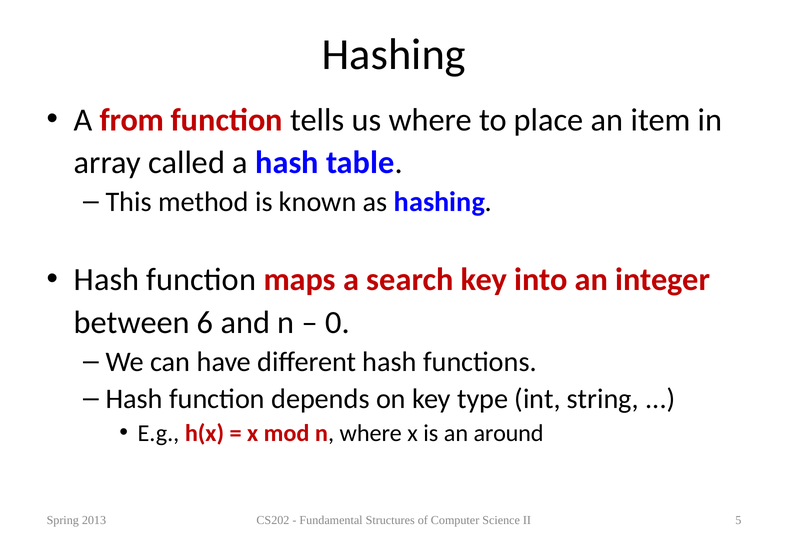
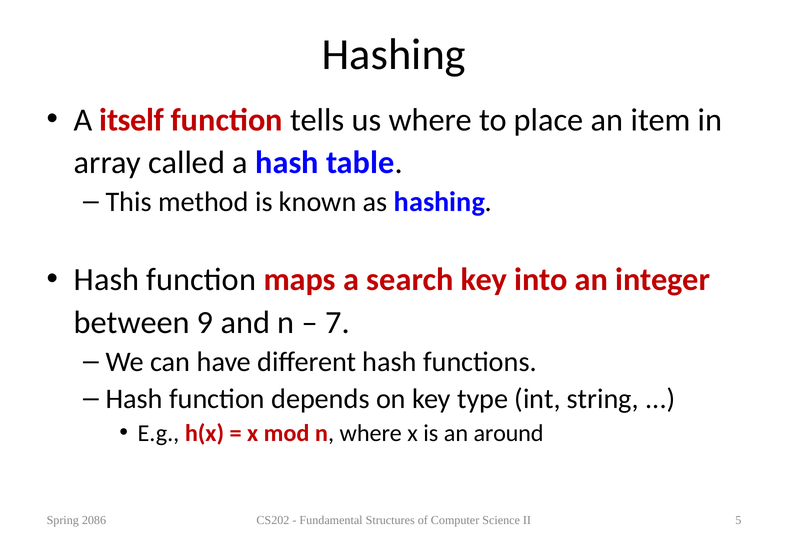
from: from -> itself (132, 120)
6: 6 -> 9 (205, 323)
0: 0 -> 7 (337, 323)
2013: 2013 -> 2086 (94, 521)
